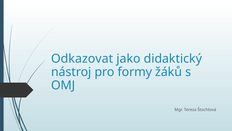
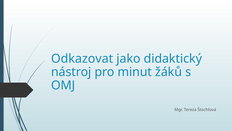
formy: formy -> minut (135, 72)
